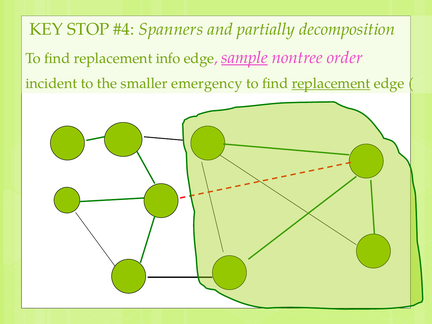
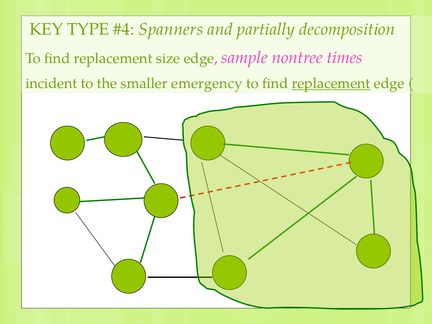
STOP: STOP -> TYPE (88, 29)
info: info -> size (168, 58)
sample underline: present -> none (244, 58)
order: order -> times (345, 58)
